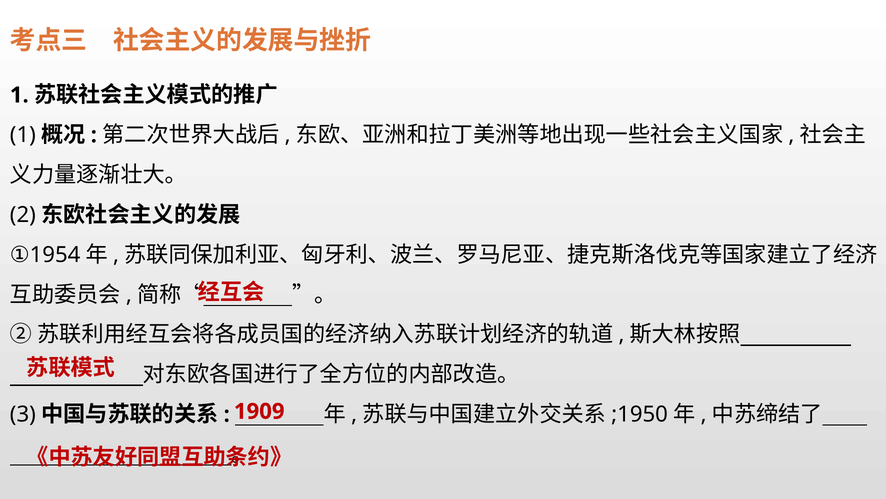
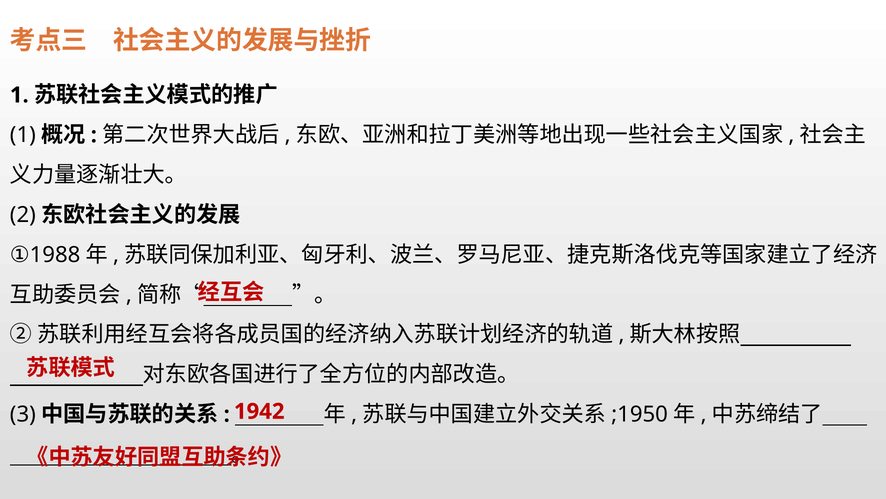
1954: 1954 -> 1988 (55, 254)
1909: 1909 -> 1942 (259, 411)
